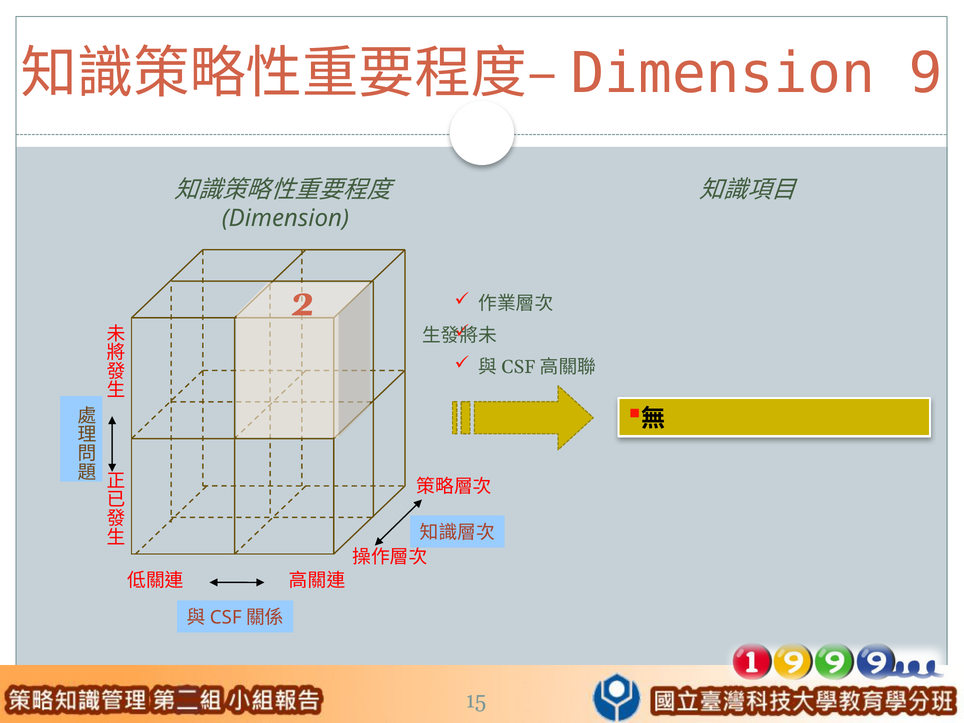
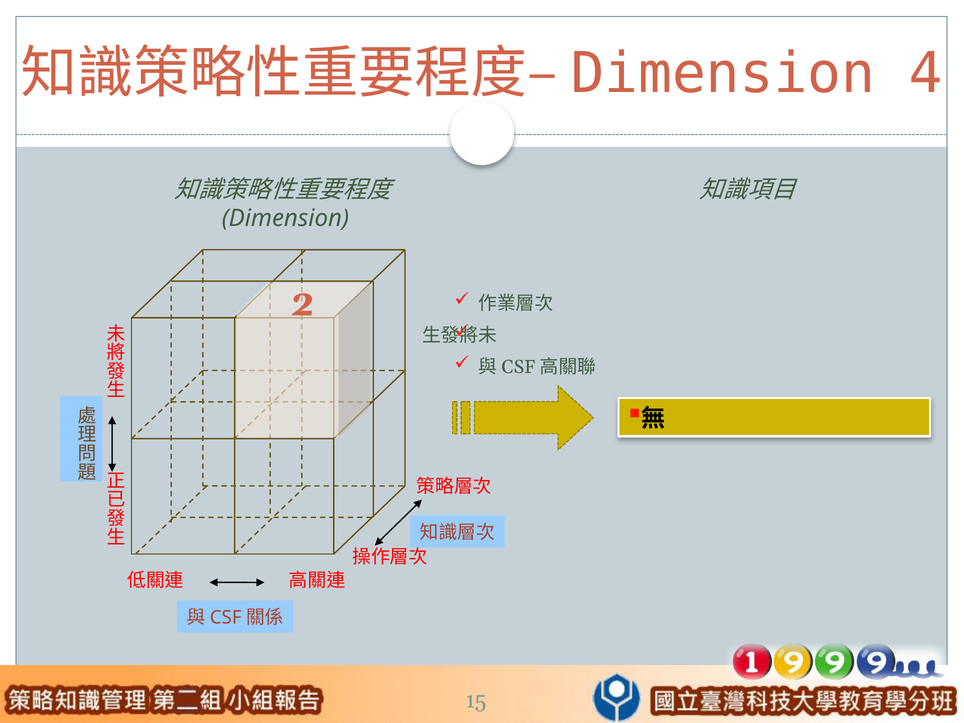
9: 9 -> 4 (926, 74)
